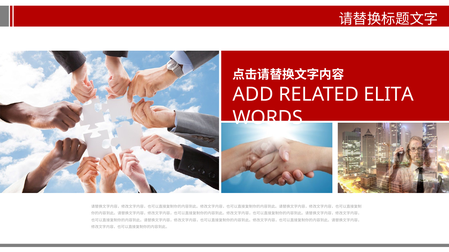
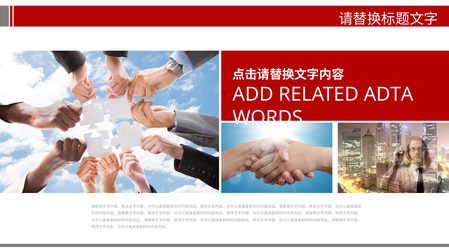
ELITA: ELITA -> ADTA (389, 95)
